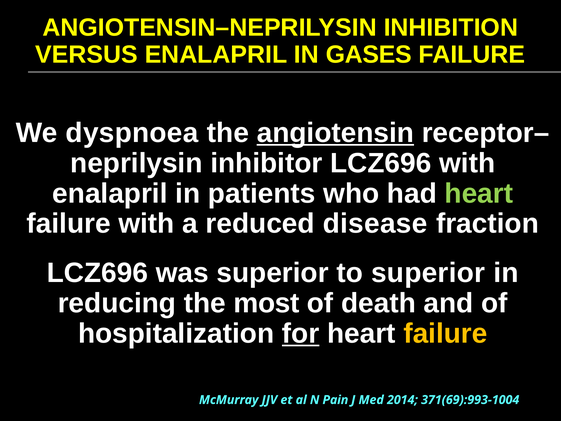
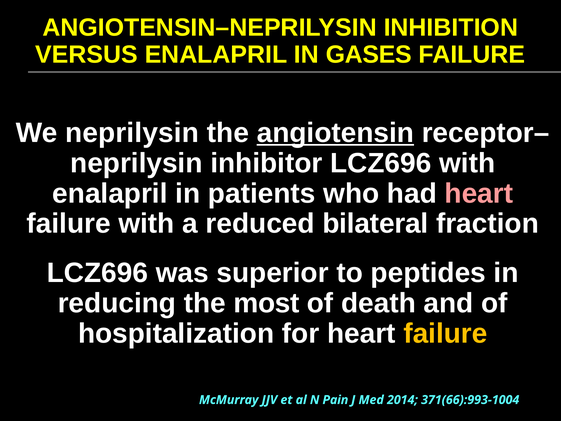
We dyspnoea: dyspnoea -> neprilysin (132, 133)
heart colour: light green -> pink (479, 193)
disease: disease -> bilateral (375, 224)
to superior: superior -> peptides (428, 273)
for underline: present -> none (301, 333)
371(69):993-1004: 371(69):993-1004 -> 371(66):993-1004 (470, 400)
